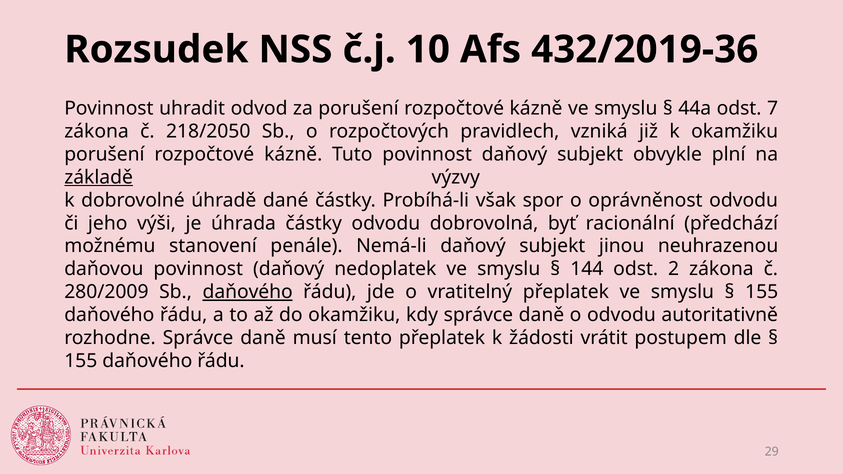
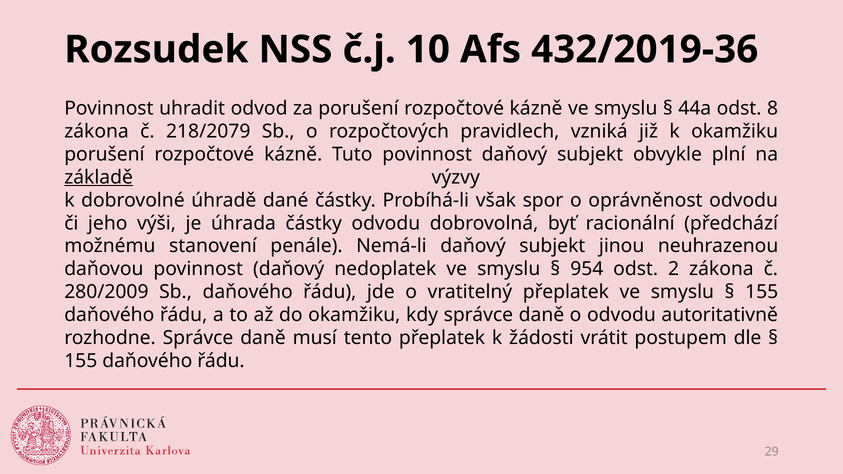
7: 7 -> 8 (773, 109)
218/2050: 218/2050 -> 218/2079 (208, 132)
144: 144 -> 954 (587, 269)
daňového underline: present -> none (248, 292)
